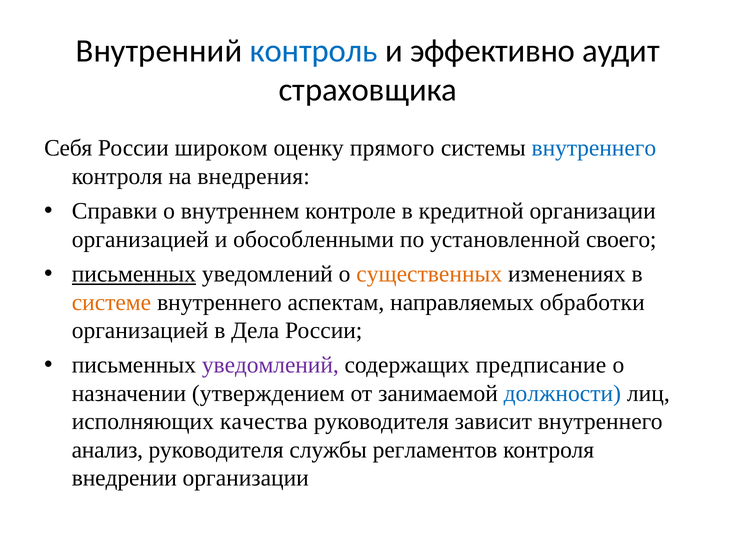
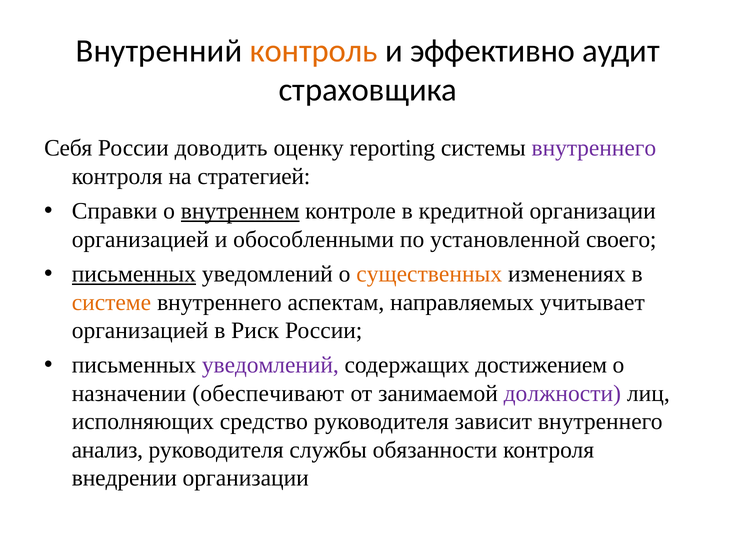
контроль colour: blue -> orange (314, 51)
широком: широком -> доводить (221, 148)
прямого: прямого -> reporting (392, 148)
внутреннего colour: blue -> purple (594, 148)
внедрения: внедрения -> стратегией (254, 176)
внутреннем underline: none -> present (240, 211)
обработки: обработки -> учитывает (592, 302)
Дела: Дела -> Риск (255, 330)
предписание: предписание -> достижением (541, 365)
утверждением: утверждением -> обеспечивают (268, 393)
должности colour: blue -> purple (562, 393)
качества: качества -> средство (264, 422)
регламентов: регламентов -> обязанности (435, 450)
